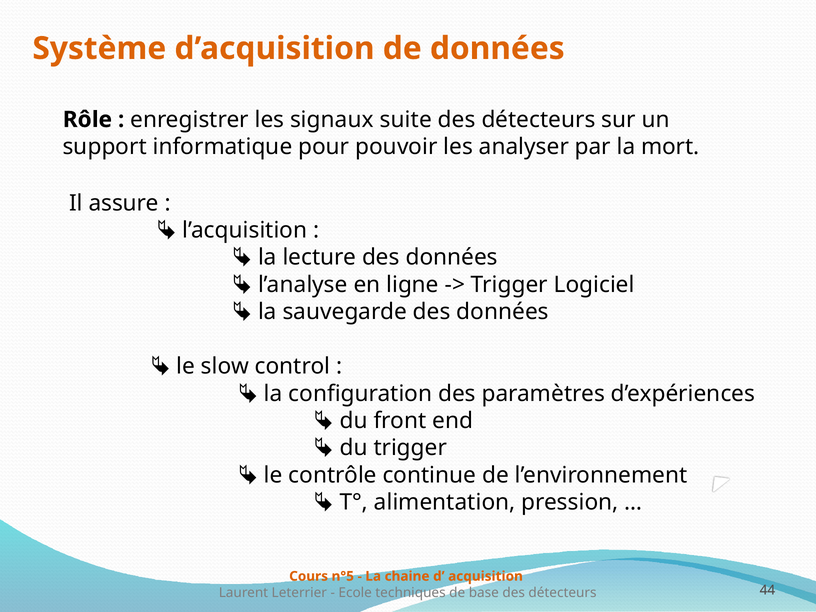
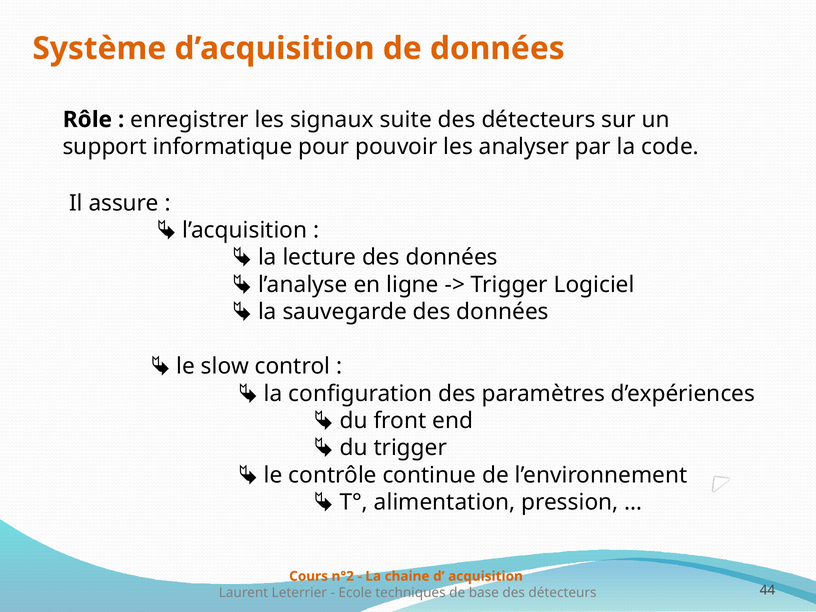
mort: mort -> code (670, 147)
n°5: n°5 -> n°2 (343, 576)
